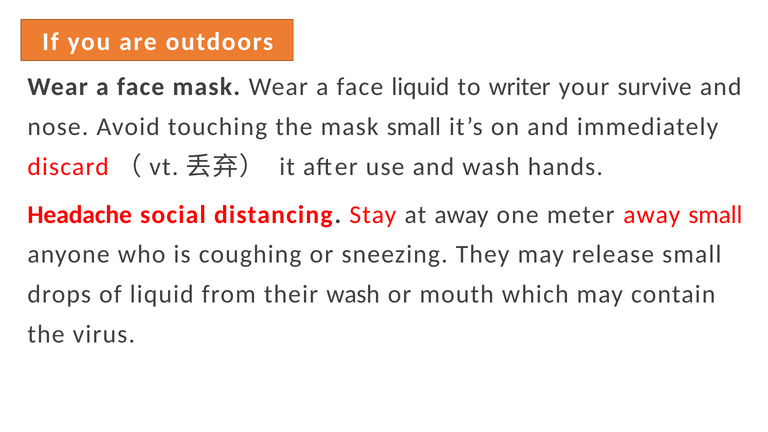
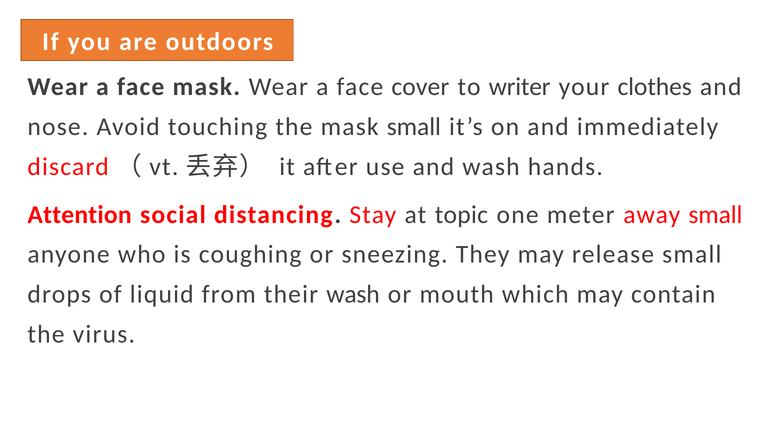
face liquid: liquid -> cover (420, 87)
survive: survive -> clothes (655, 87)
Headache: Headache -> Attention (80, 215)
at away: away -> topic (461, 215)
